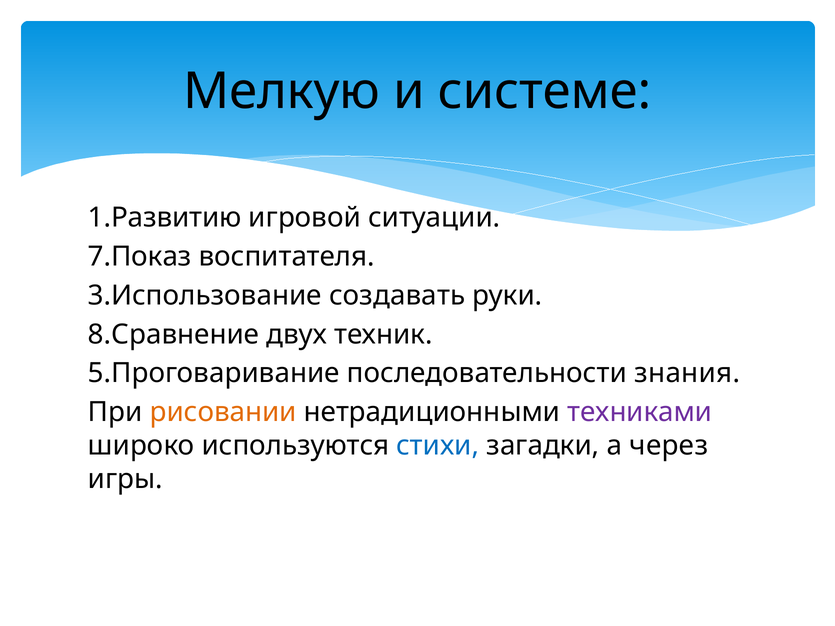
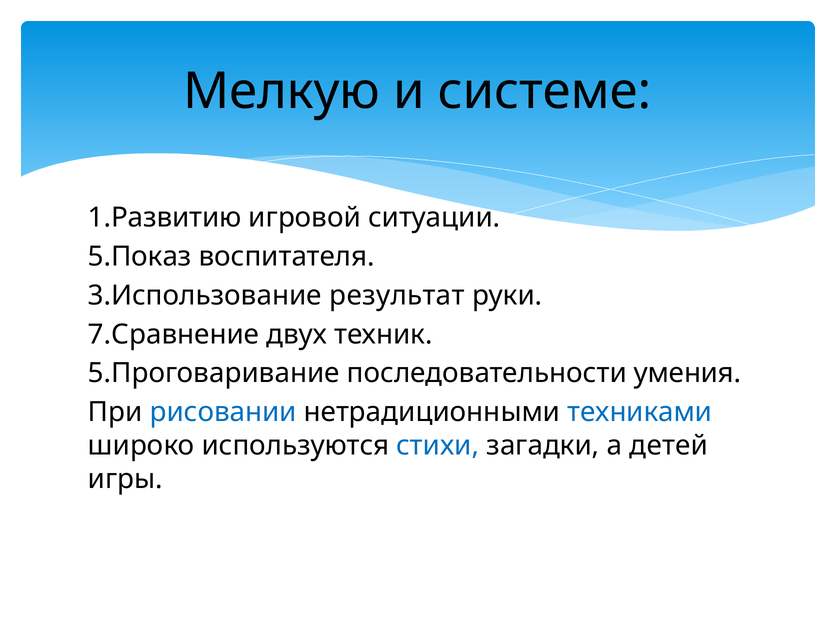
7.Показ: 7.Показ -> 5.Показ (140, 257)
создавать: создавать -> результат (397, 296)
8.Сравнение: 8.Сравнение -> 7.Сравнение (174, 334)
знания: знания -> умения (688, 373)
рисовании colour: orange -> blue (223, 412)
техниками colour: purple -> blue (640, 412)
через: через -> детей (669, 446)
